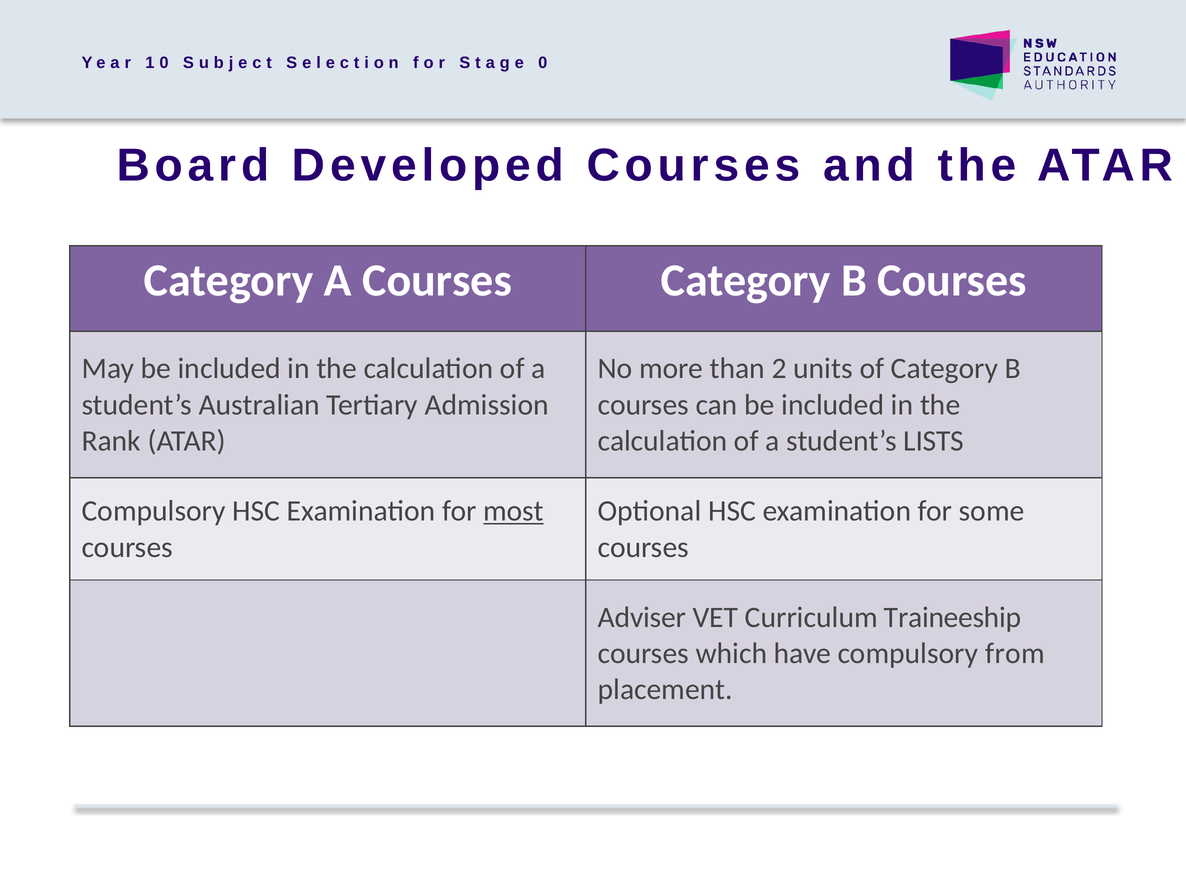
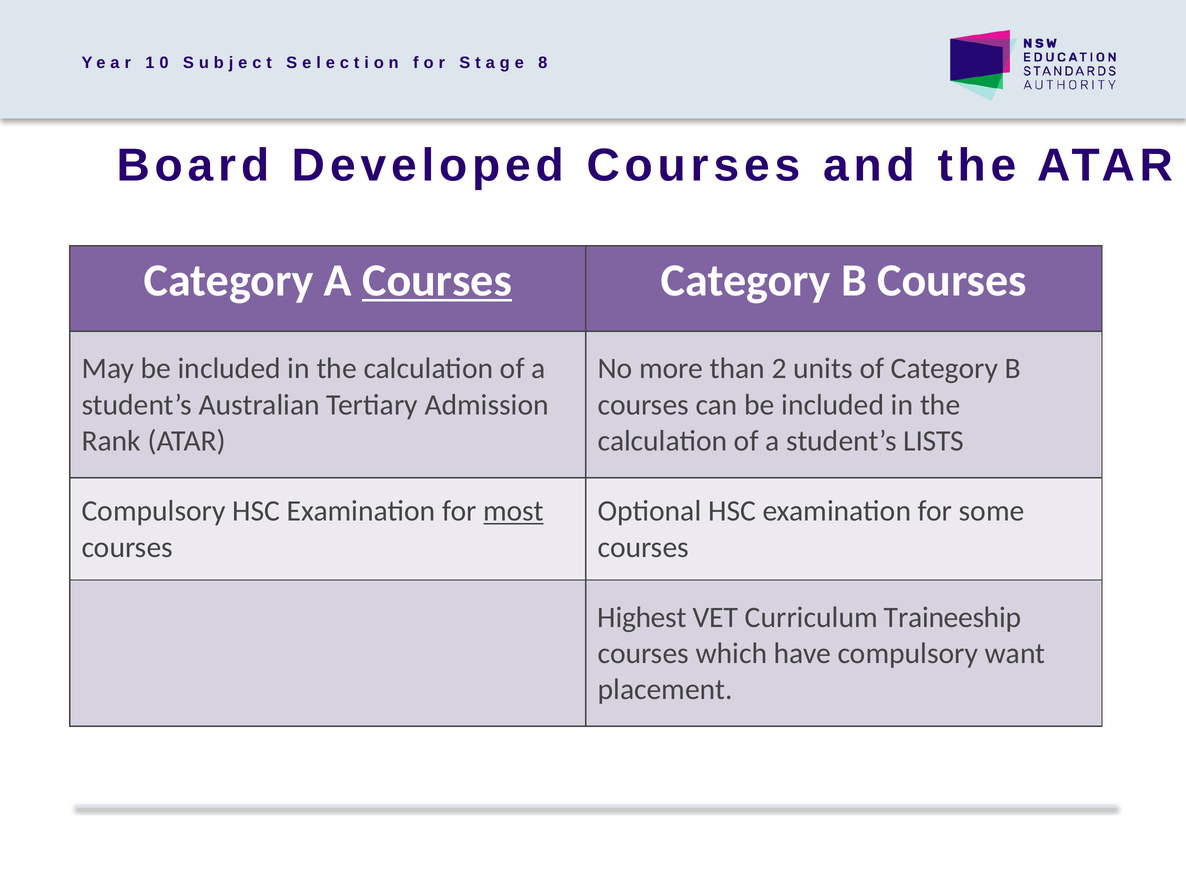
0: 0 -> 8 (543, 63)
Courses underline: none -> present (437, 280)
Adviser: Adviser -> Highest (642, 618)
from: from -> want (1015, 654)
